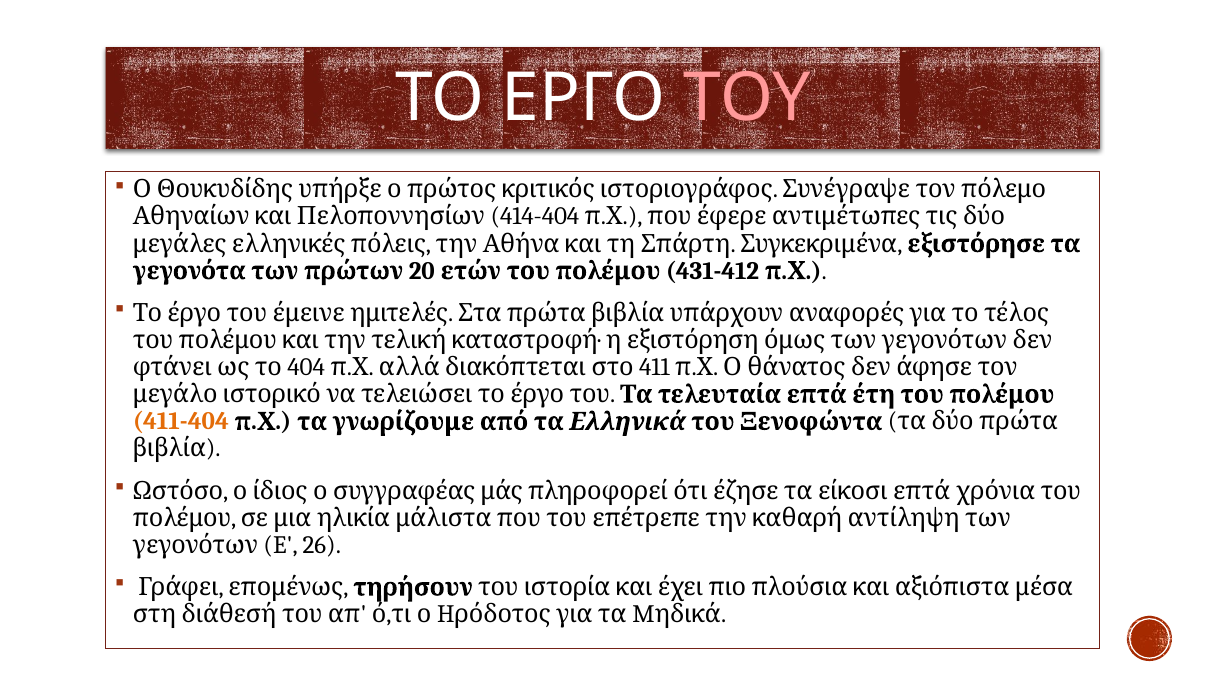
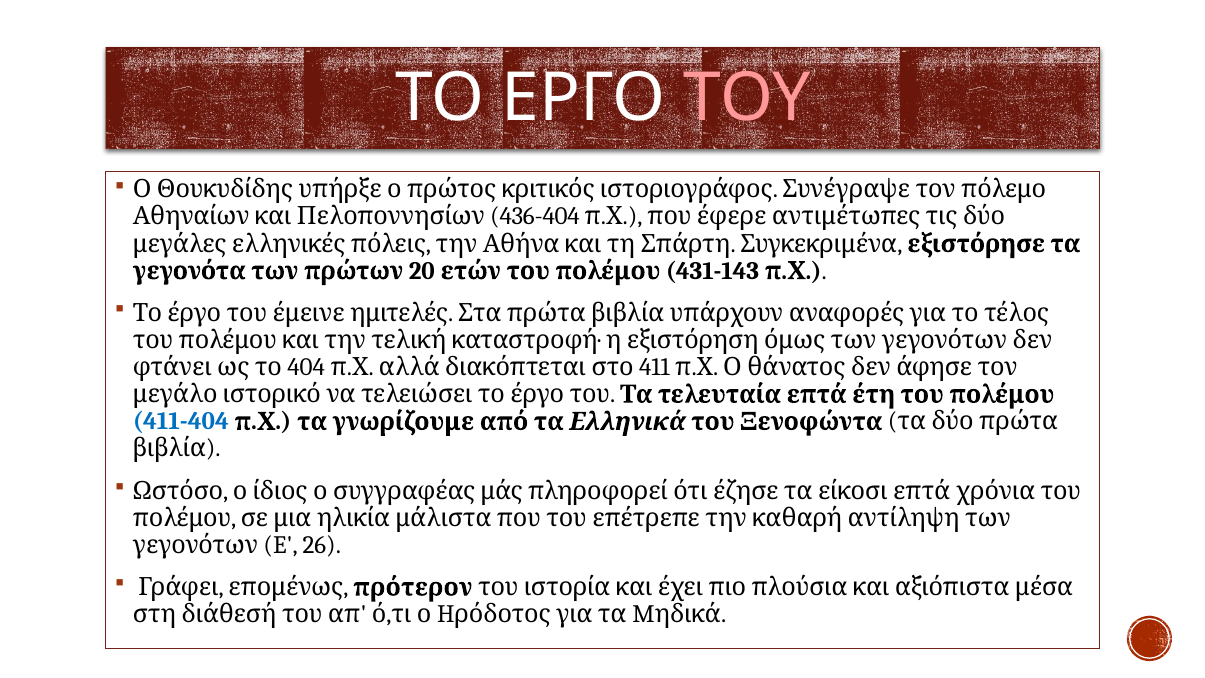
414-404: 414-404 -> 436-404 (535, 217)
431-412: 431-412 -> 431-143 (713, 271)
411-404 colour: orange -> blue (181, 421)
τηρήσουν: τηρήσουν -> πρότερον (413, 587)
